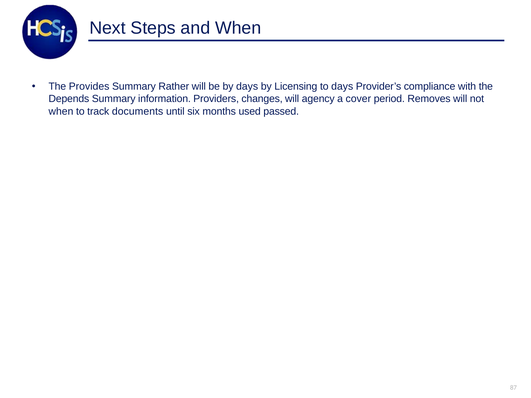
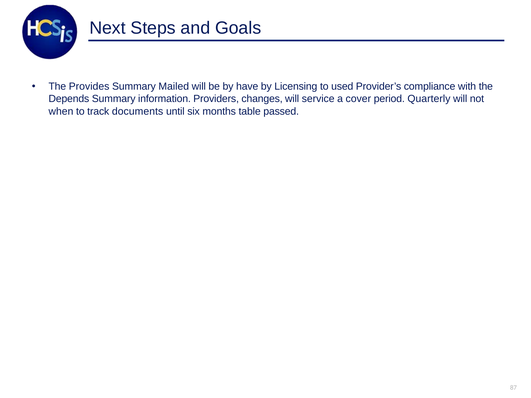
and When: When -> Goals (238, 28)
Rather: Rather -> Mailed (174, 87)
by days: days -> have (247, 87)
to days: days -> used (342, 87)
agency: agency -> service (318, 99)
Removes: Removes -> Quarterly (429, 99)
used: used -> table (250, 111)
